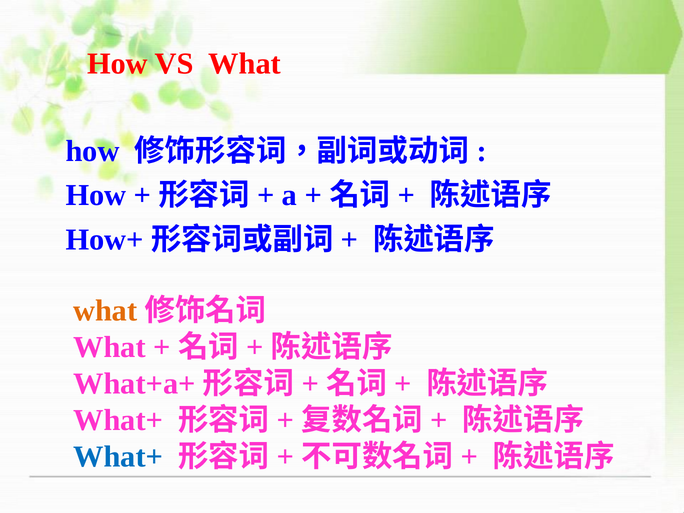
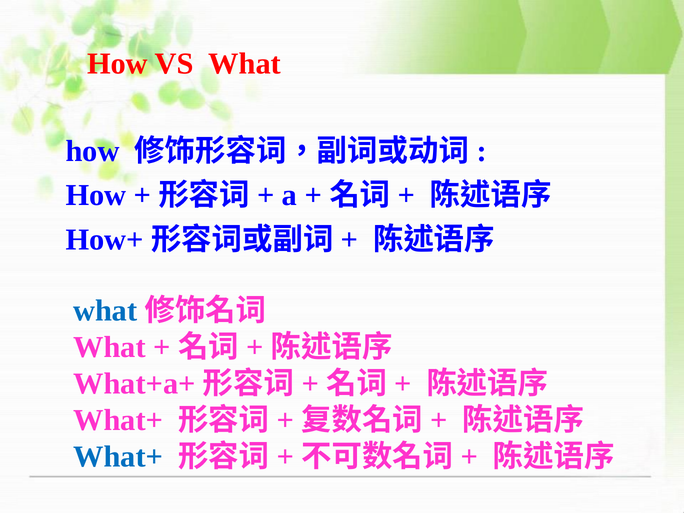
what colour: orange -> blue (105, 311)
